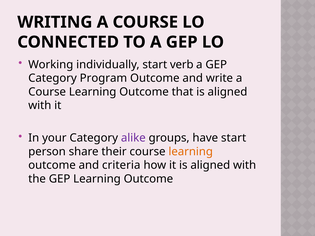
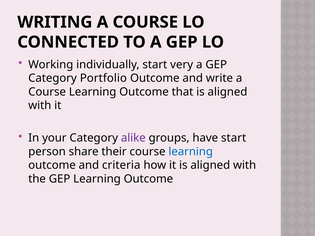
verb: verb -> very (182, 65)
Program: Program -> Portfolio (103, 78)
learning colour: orange -> blue (191, 152)
